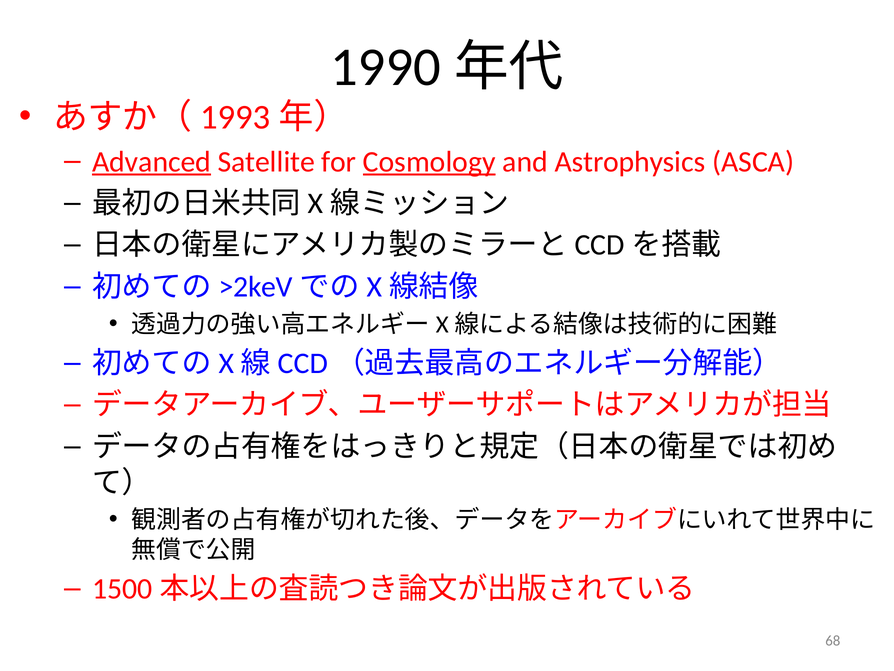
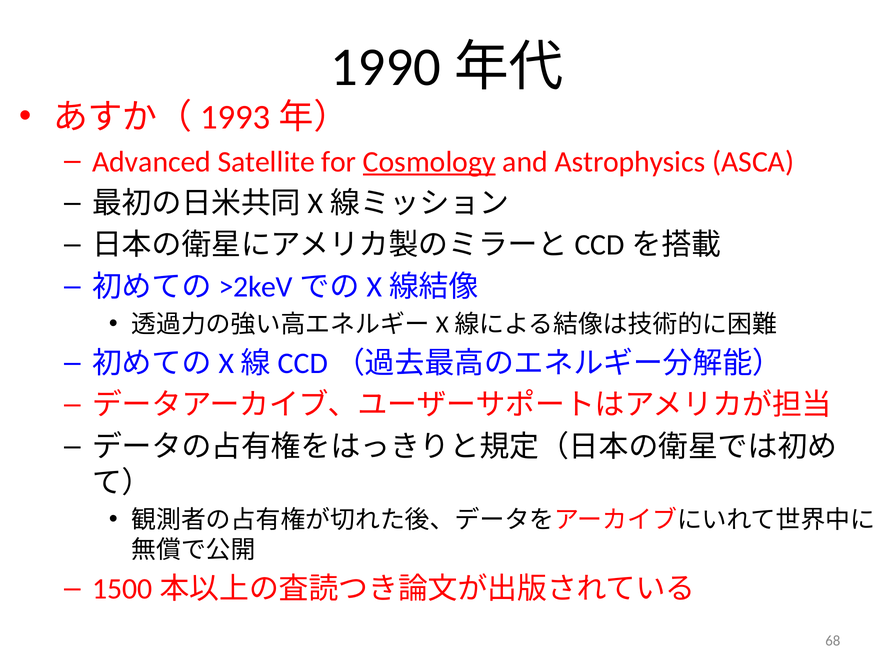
Advanced underline: present -> none (152, 162)
